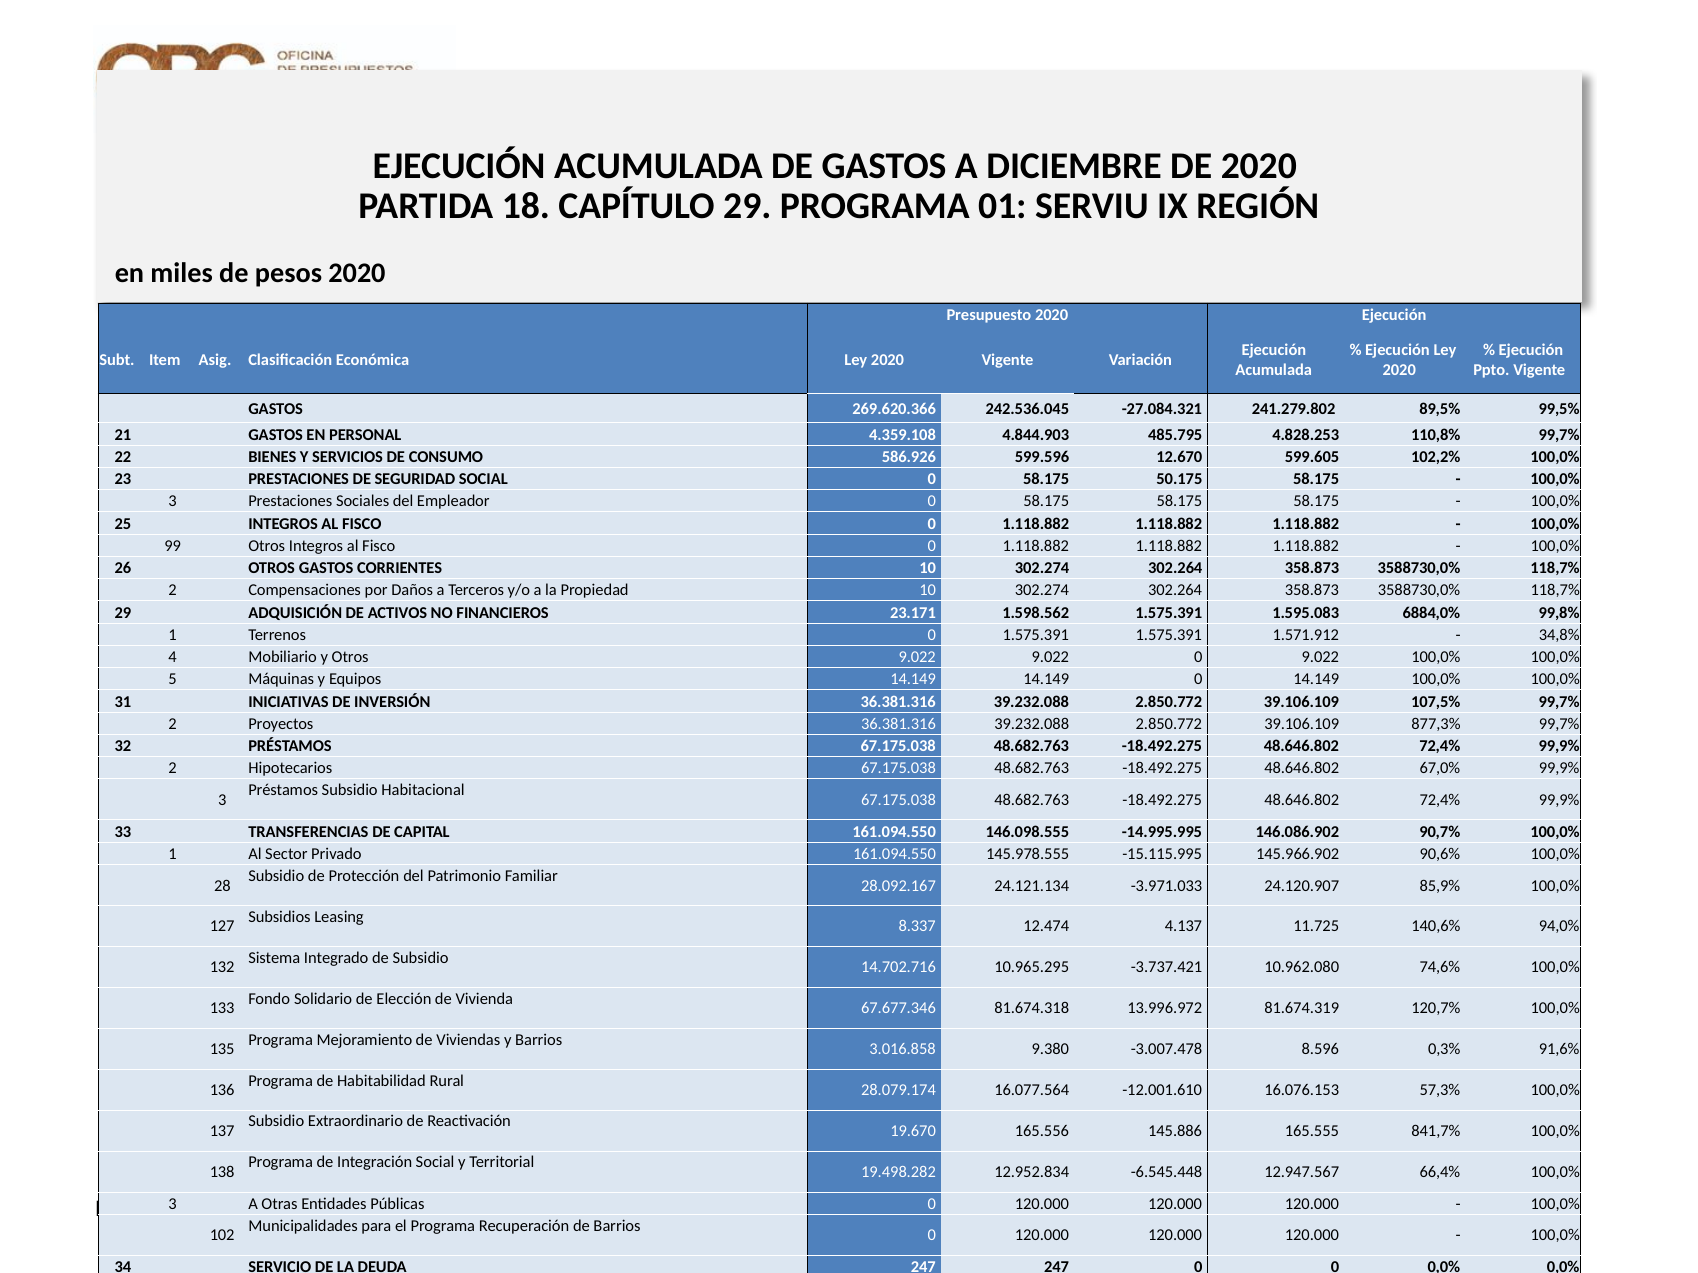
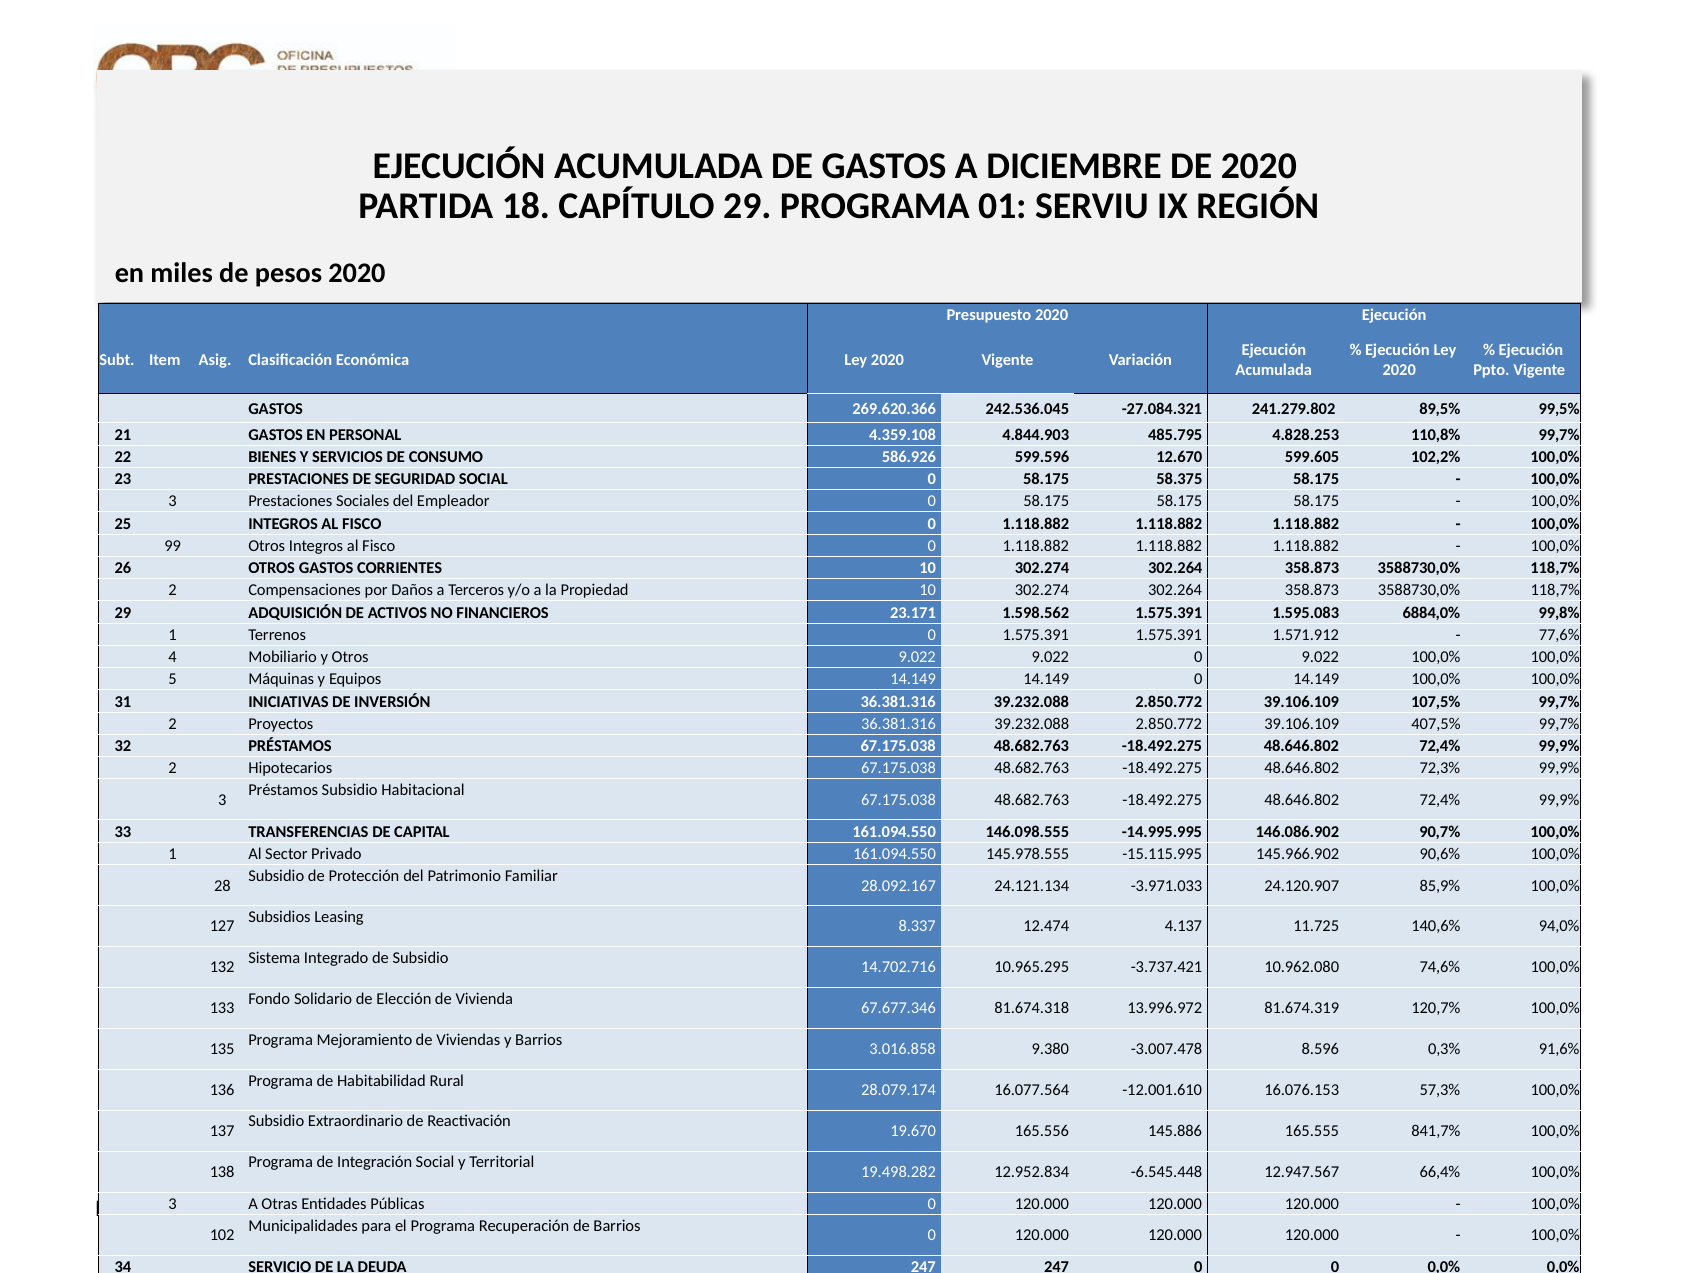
50.175: 50.175 -> 58.375 (1179, 479)
34,8%: 34,8% -> 77,6% (1559, 635)
877,3%: 877,3% -> 407,5% (1436, 724)
67,0%: 67,0% -> 72,3% (1440, 769)
